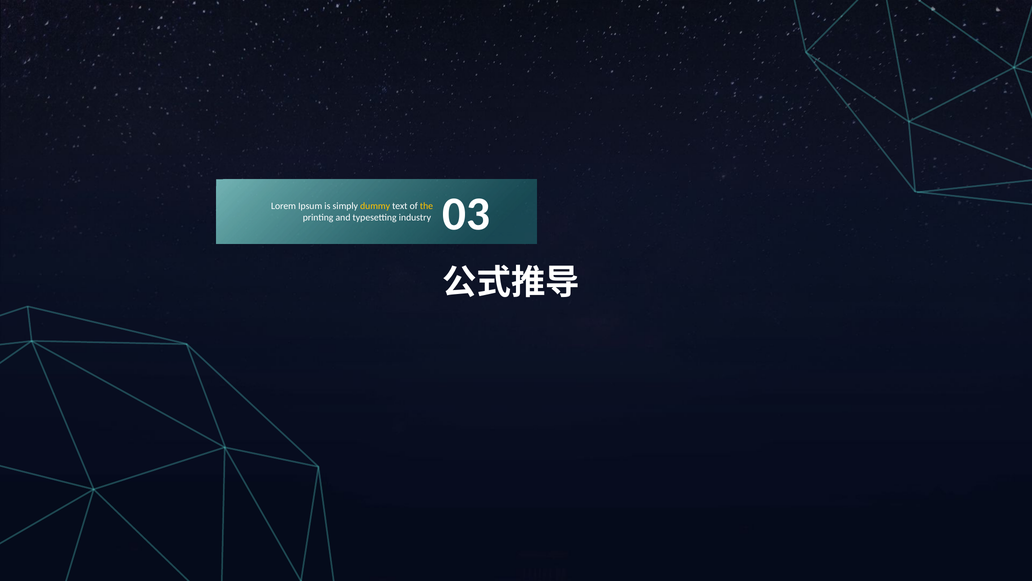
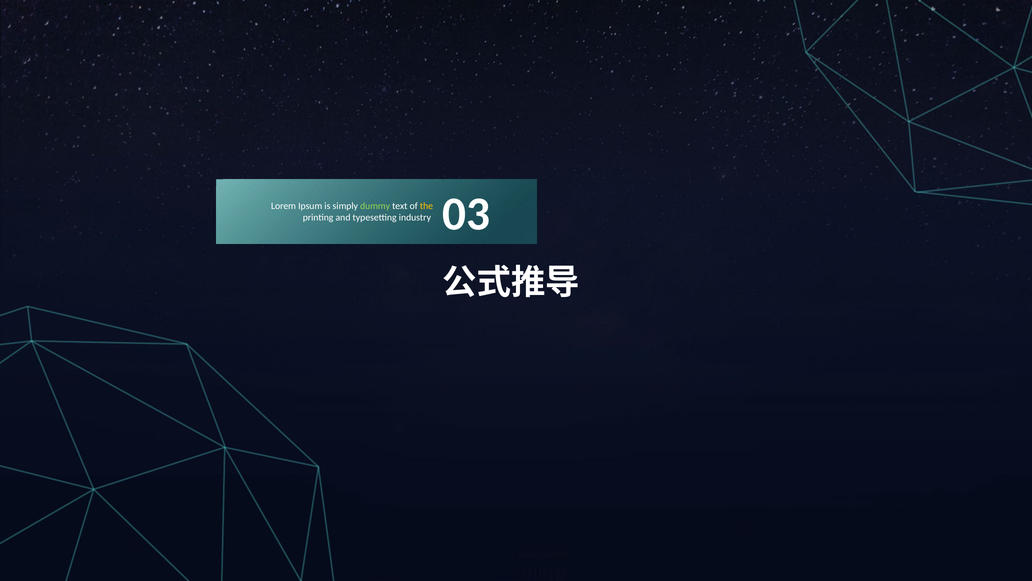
dummy colour: yellow -> light green (375, 206)
